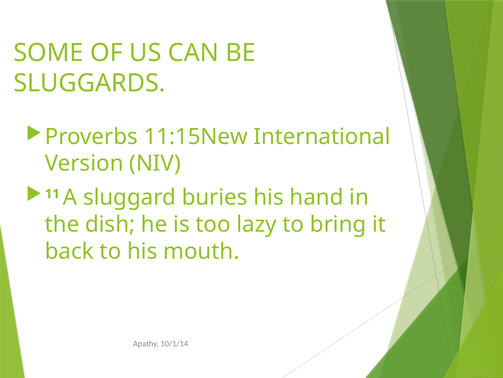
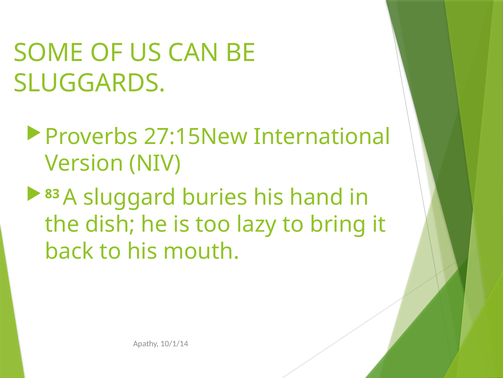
11:15New: 11:15New -> 27:15New (196, 136)
11: 11 -> 83 (52, 194)
